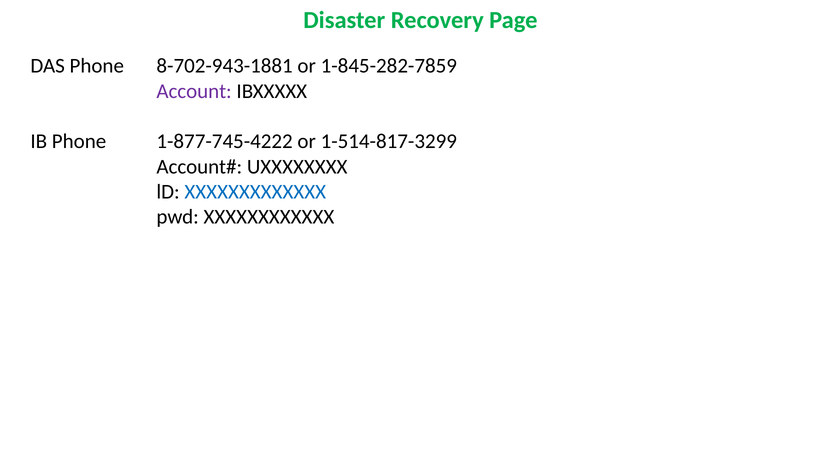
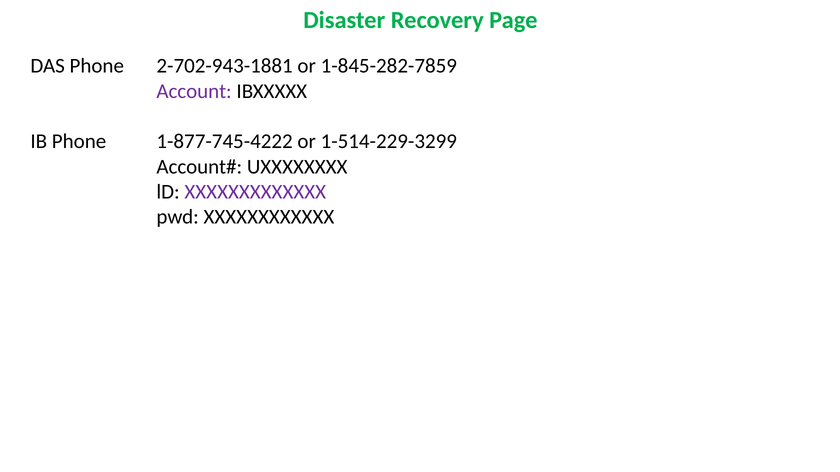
8-702-943-1881: 8-702-943-1881 -> 2-702-943-1881 (225, 66)
1-514-817-3299: 1-514-817-3299 -> 1-514-229-3299 (389, 142)
XXXXXXXXXXXXX colour: blue -> purple (255, 192)
